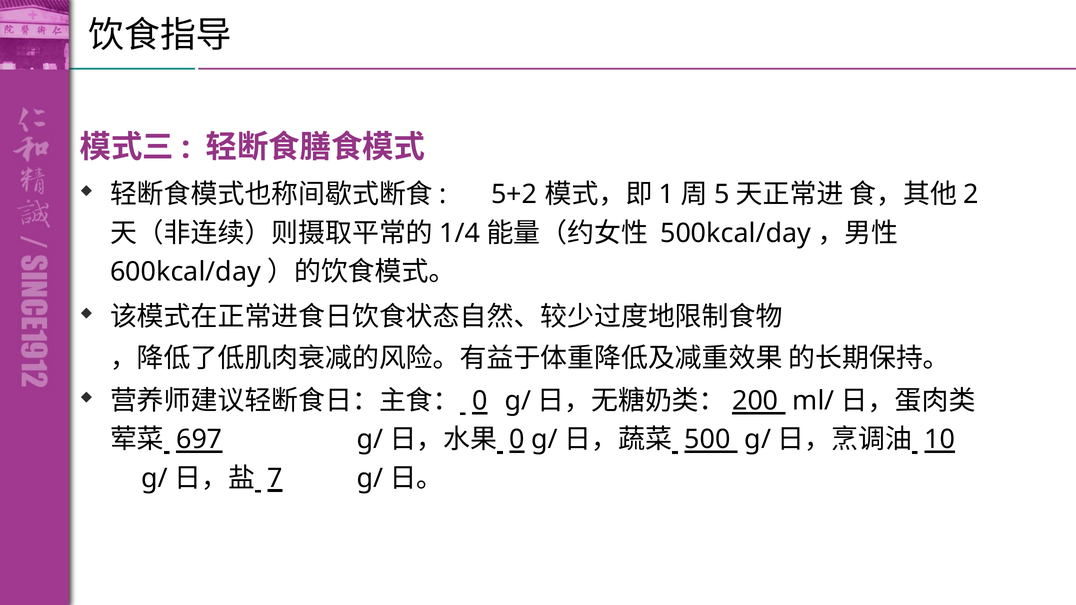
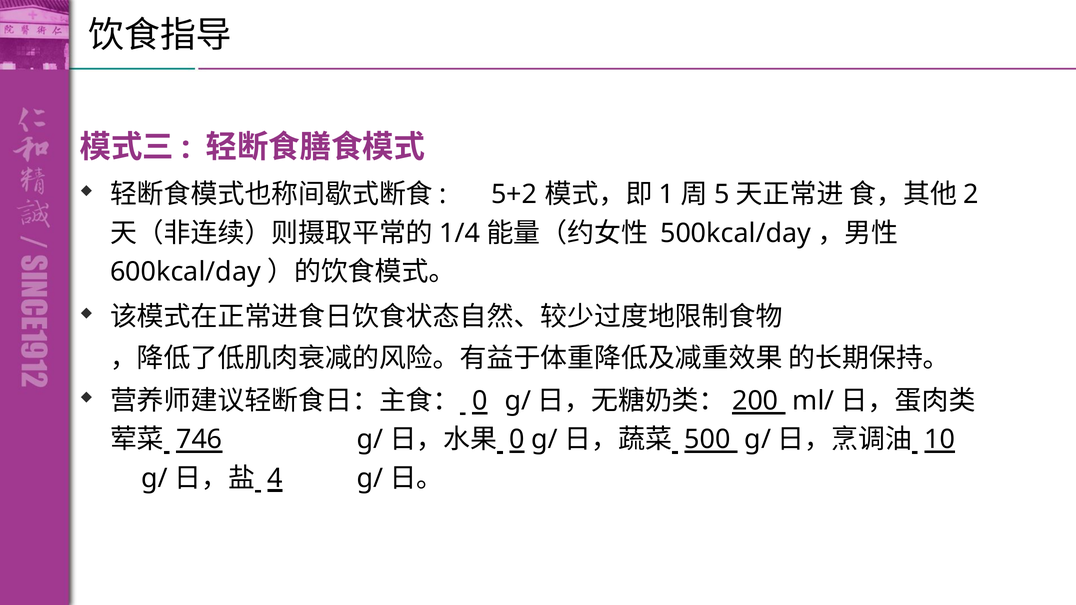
697: 697 -> 746 (199, 440)
7: 7 -> 4 (275, 479)
